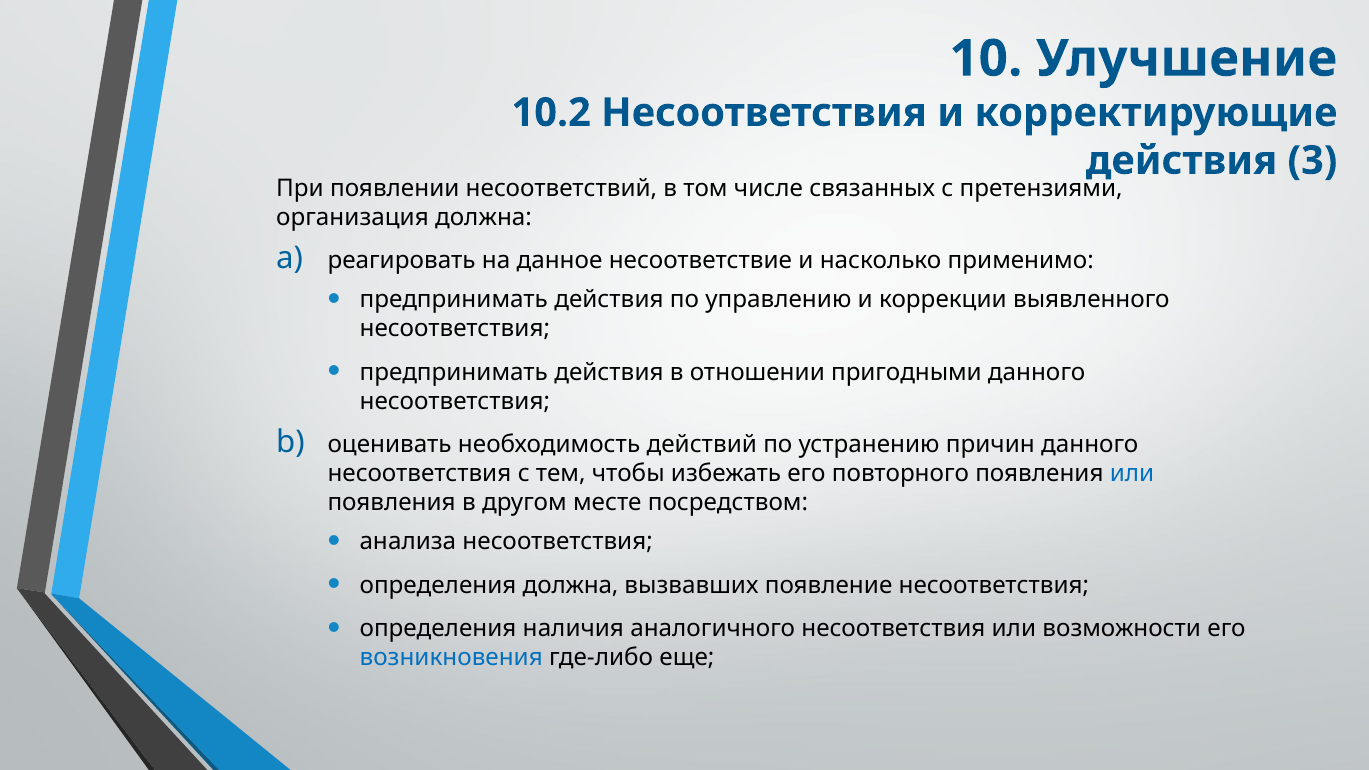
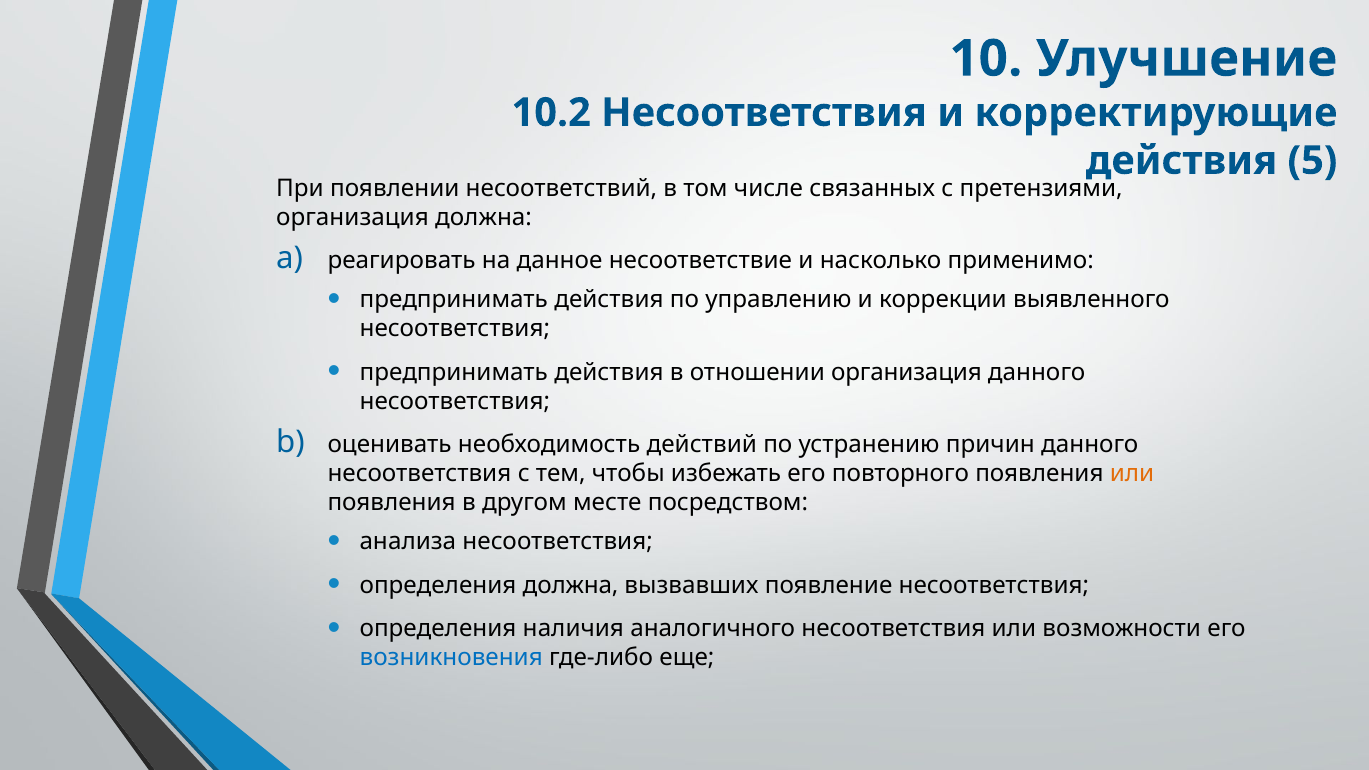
3: 3 -> 5 (1312, 161)
отношении пригодными: пригодными -> организация (906, 372)
или colour: blue -> orange (1132, 474)
